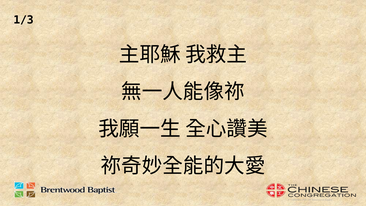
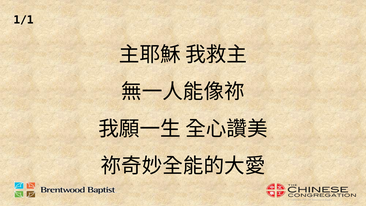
1/3: 1/3 -> 1/1 (23, 20)
